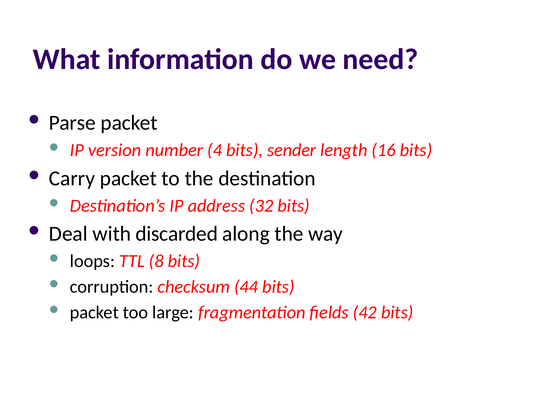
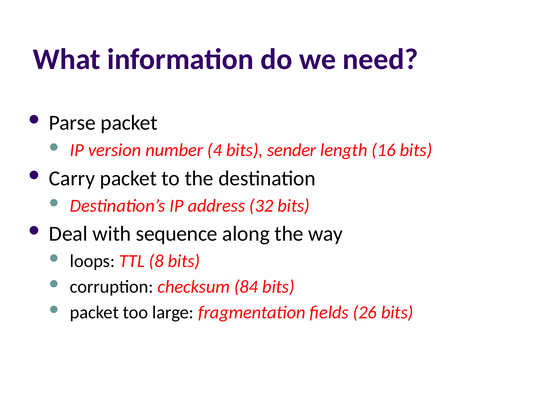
discarded: discarded -> sequence (177, 234)
44: 44 -> 84 (246, 287)
42: 42 -> 26 (365, 312)
